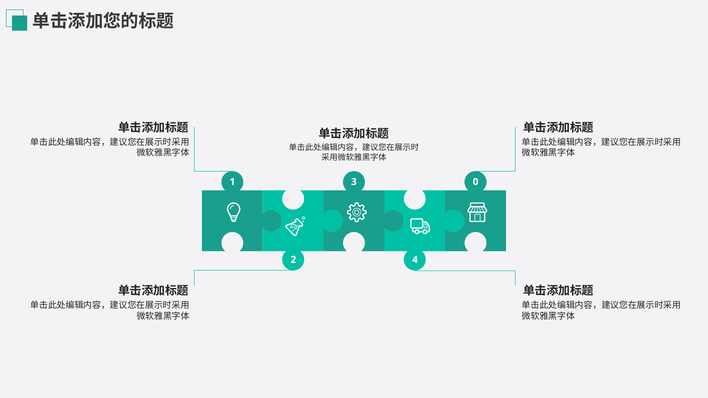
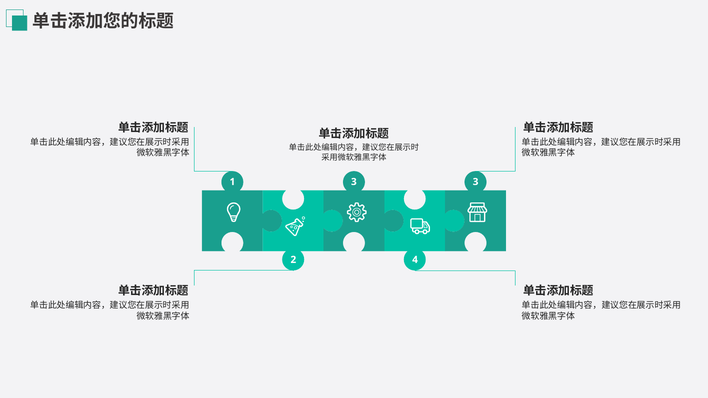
1 0: 0 -> 3 (476, 182)
